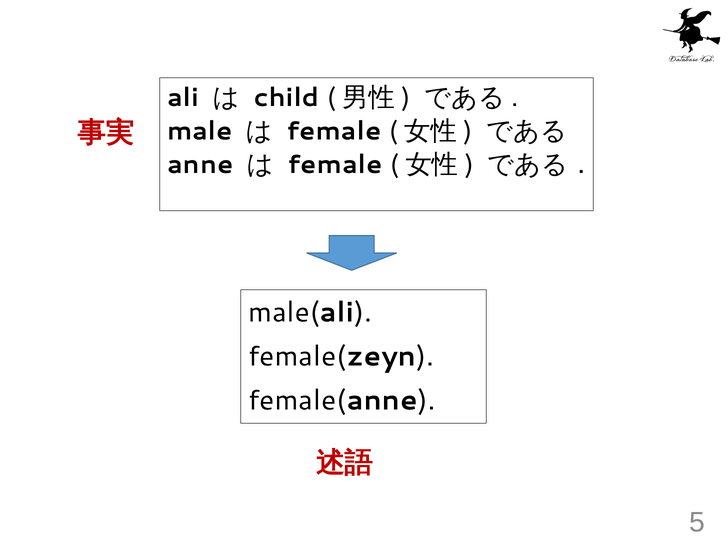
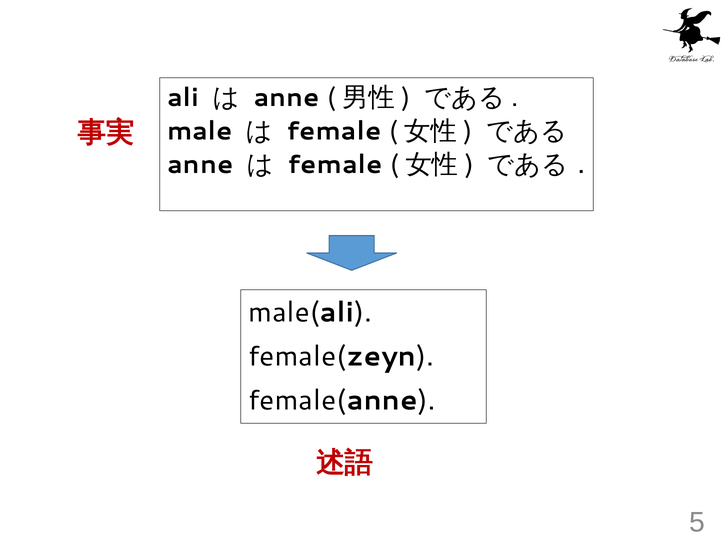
child: child -> anne (287, 98)
